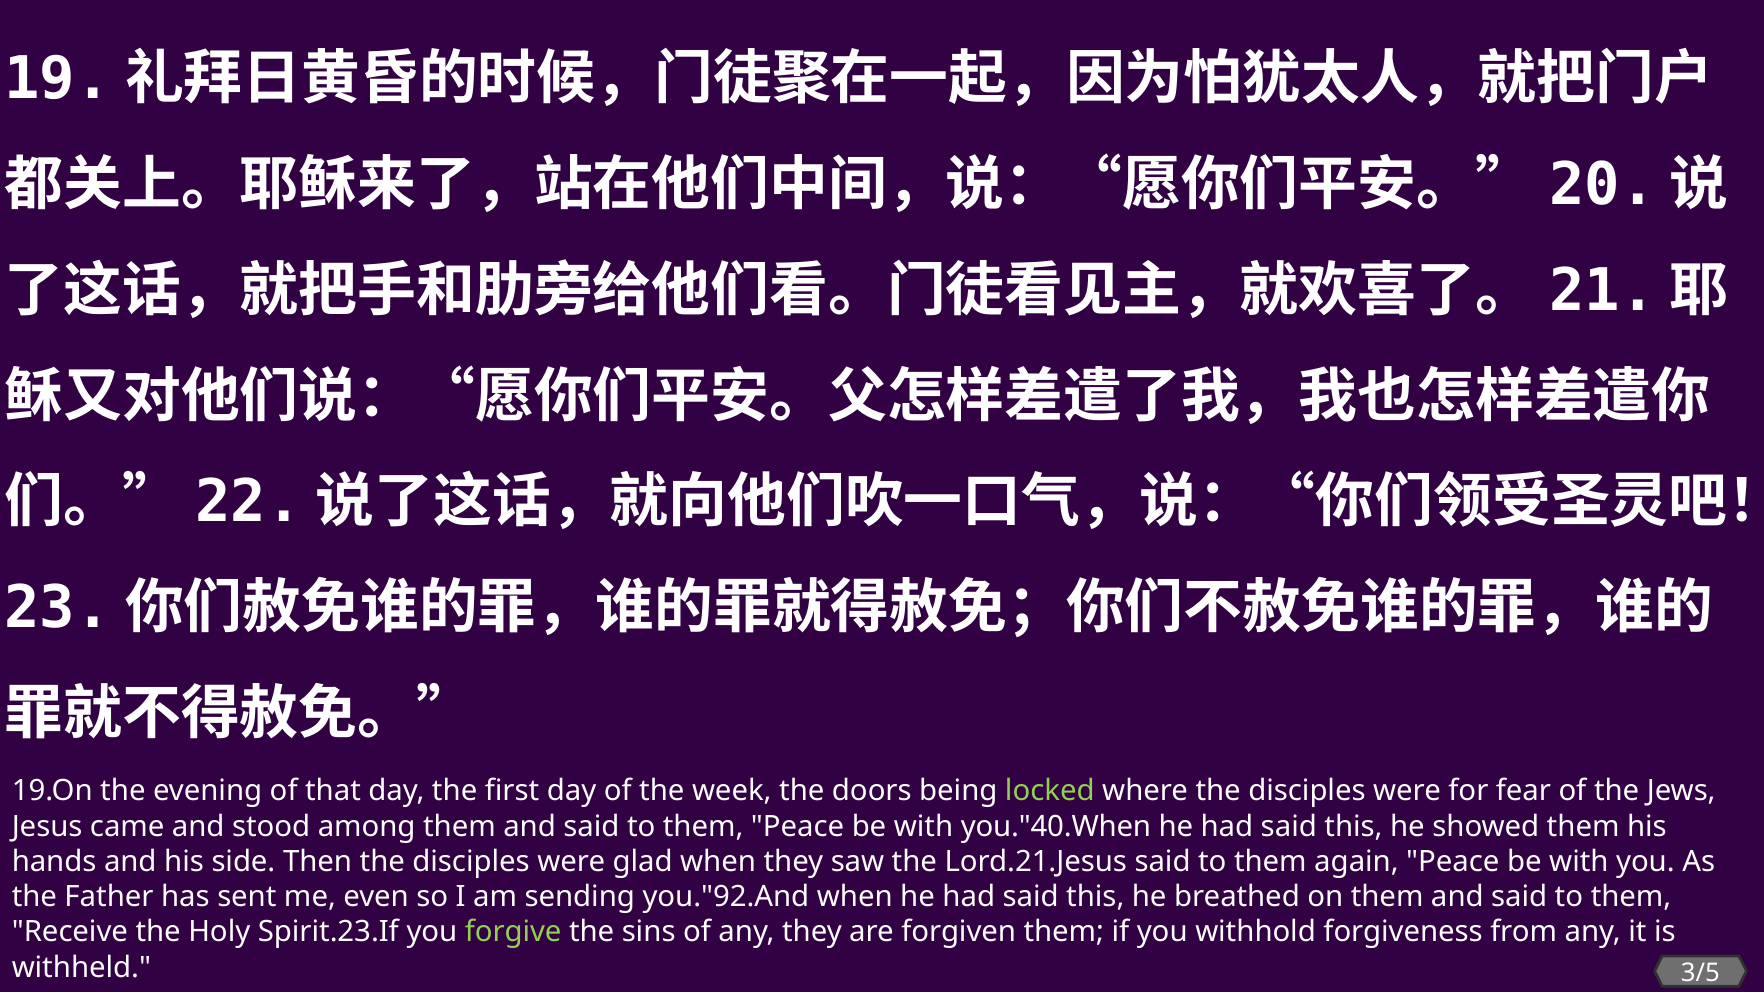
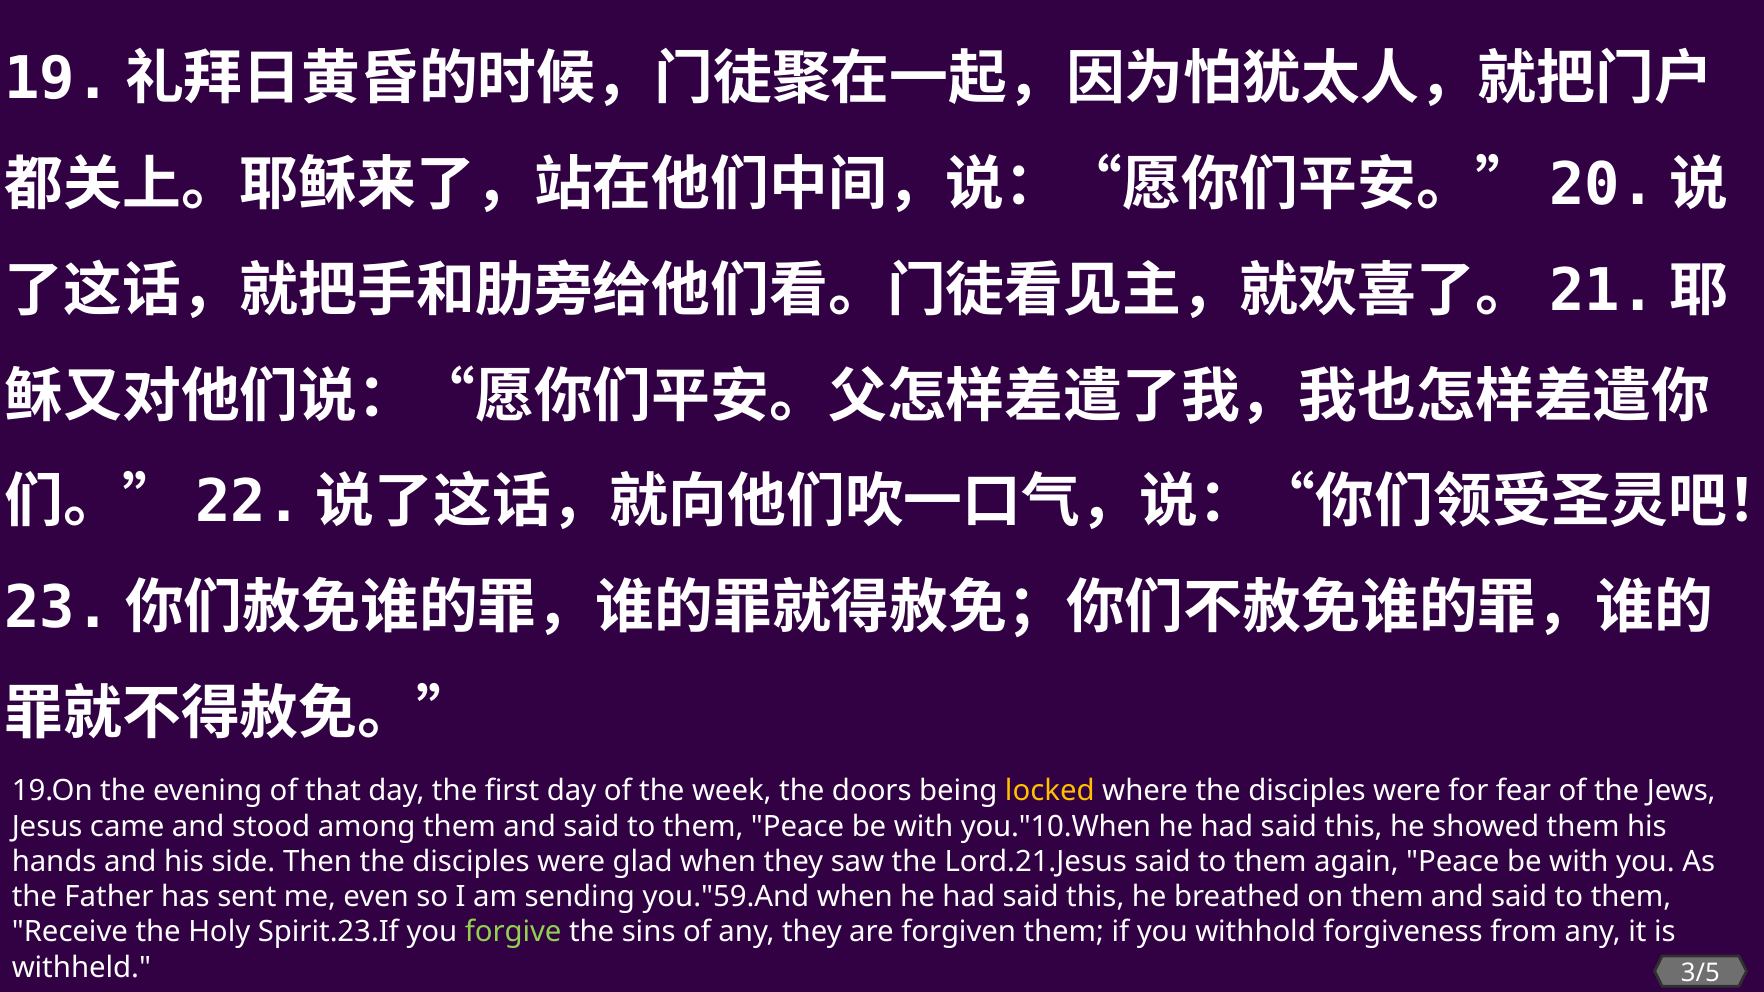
locked colour: light green -> yellow (1050, 791)
you."40.When: you."40.When -> you."10.When (1056, 827)
you."92.And: you."92.And -> you."59.And (726, 897)
